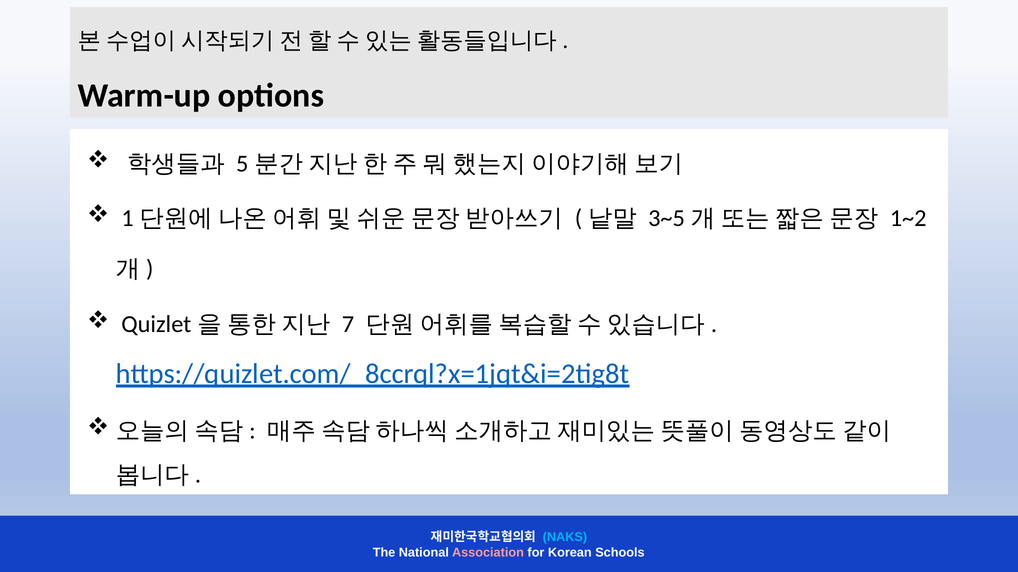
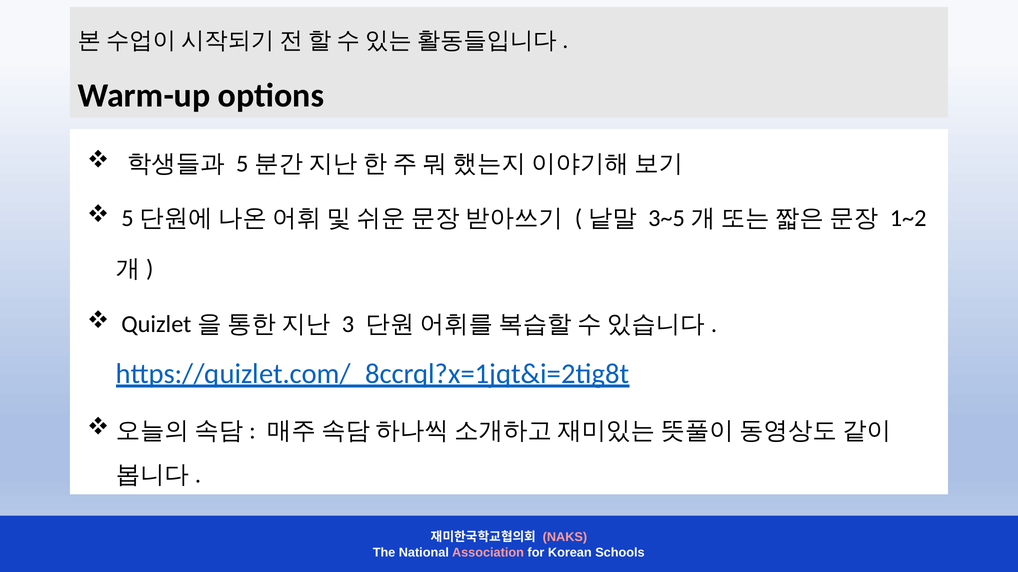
1: 1 -> 5 (127, 218)
7: 7 -> 3 (348, 324)
NAKS colour: light blue -> pink (565, 538)
